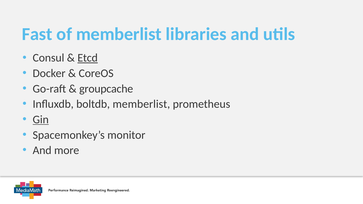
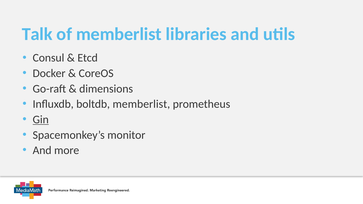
Fast: Fast -> Talk (37, 34)
Etcd underline: present -> none (88, 58)
groupcache: groupcache -> dimensions (106, 89)
